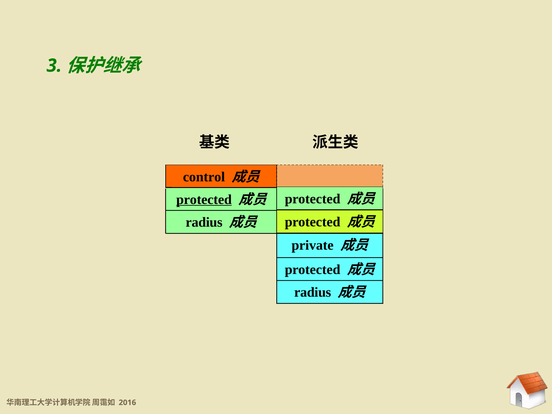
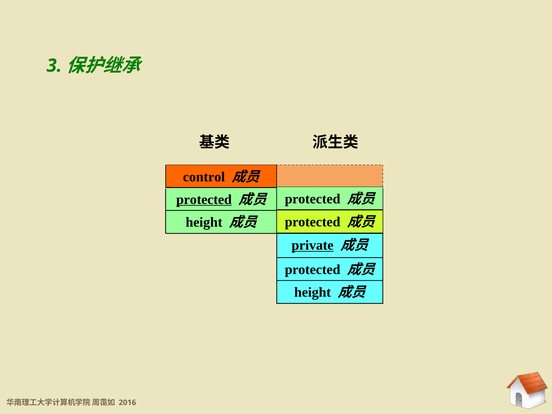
radius: radius -> height (204, 222)
private underline: none -> present (313, 245)
radius: radius -> height (313, 292)
